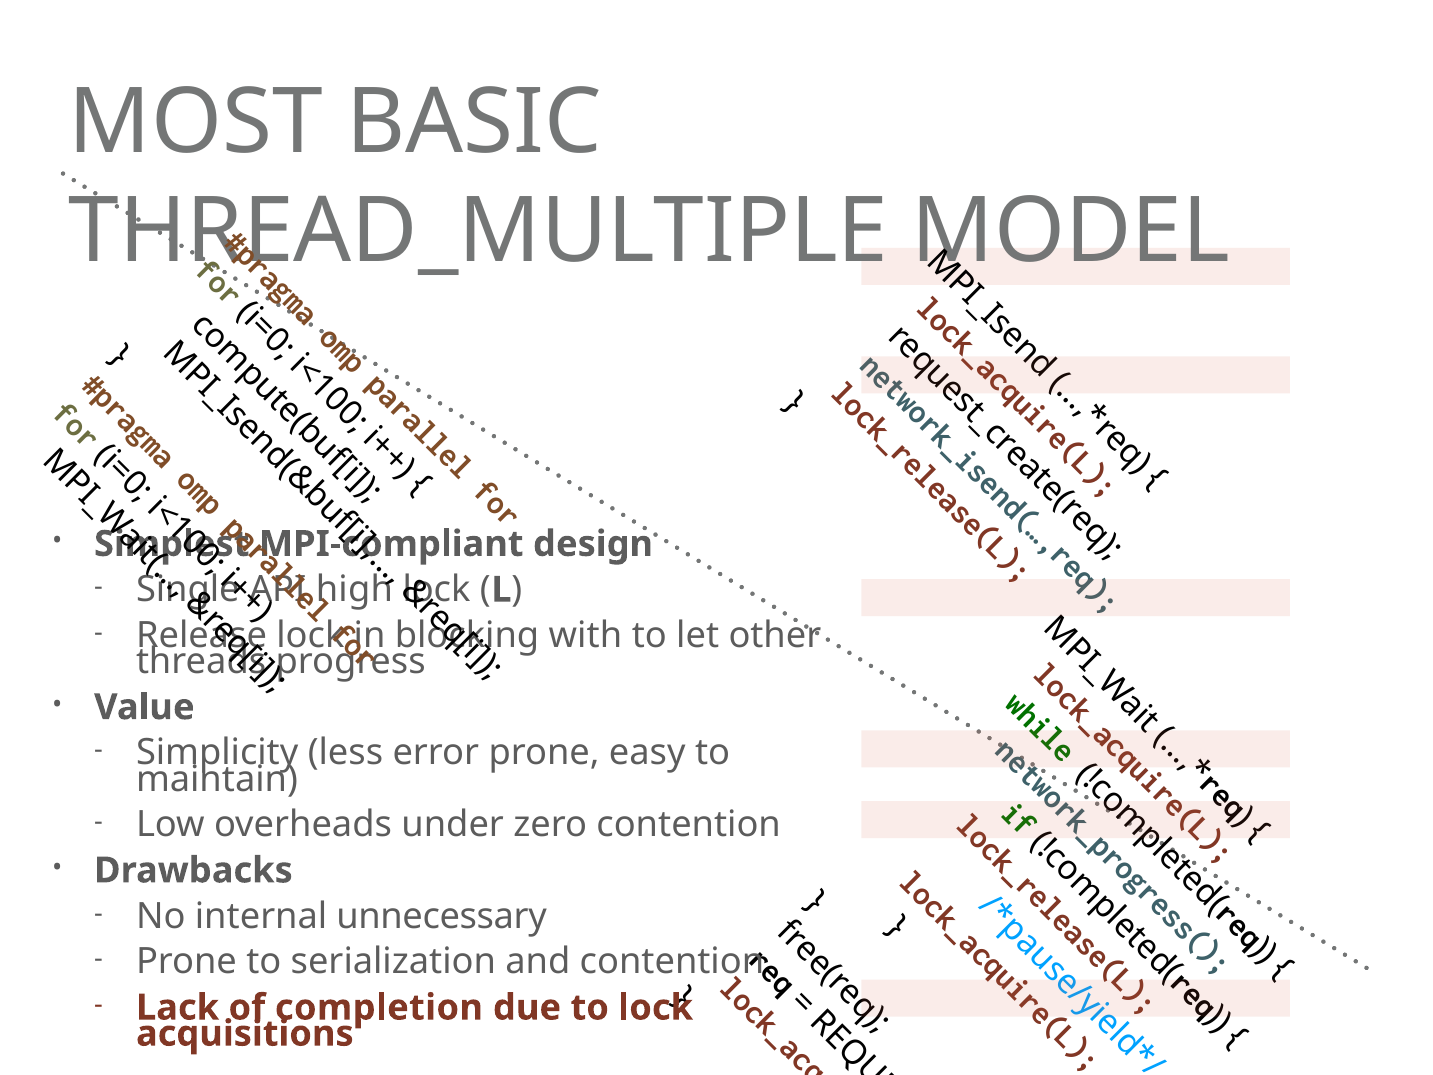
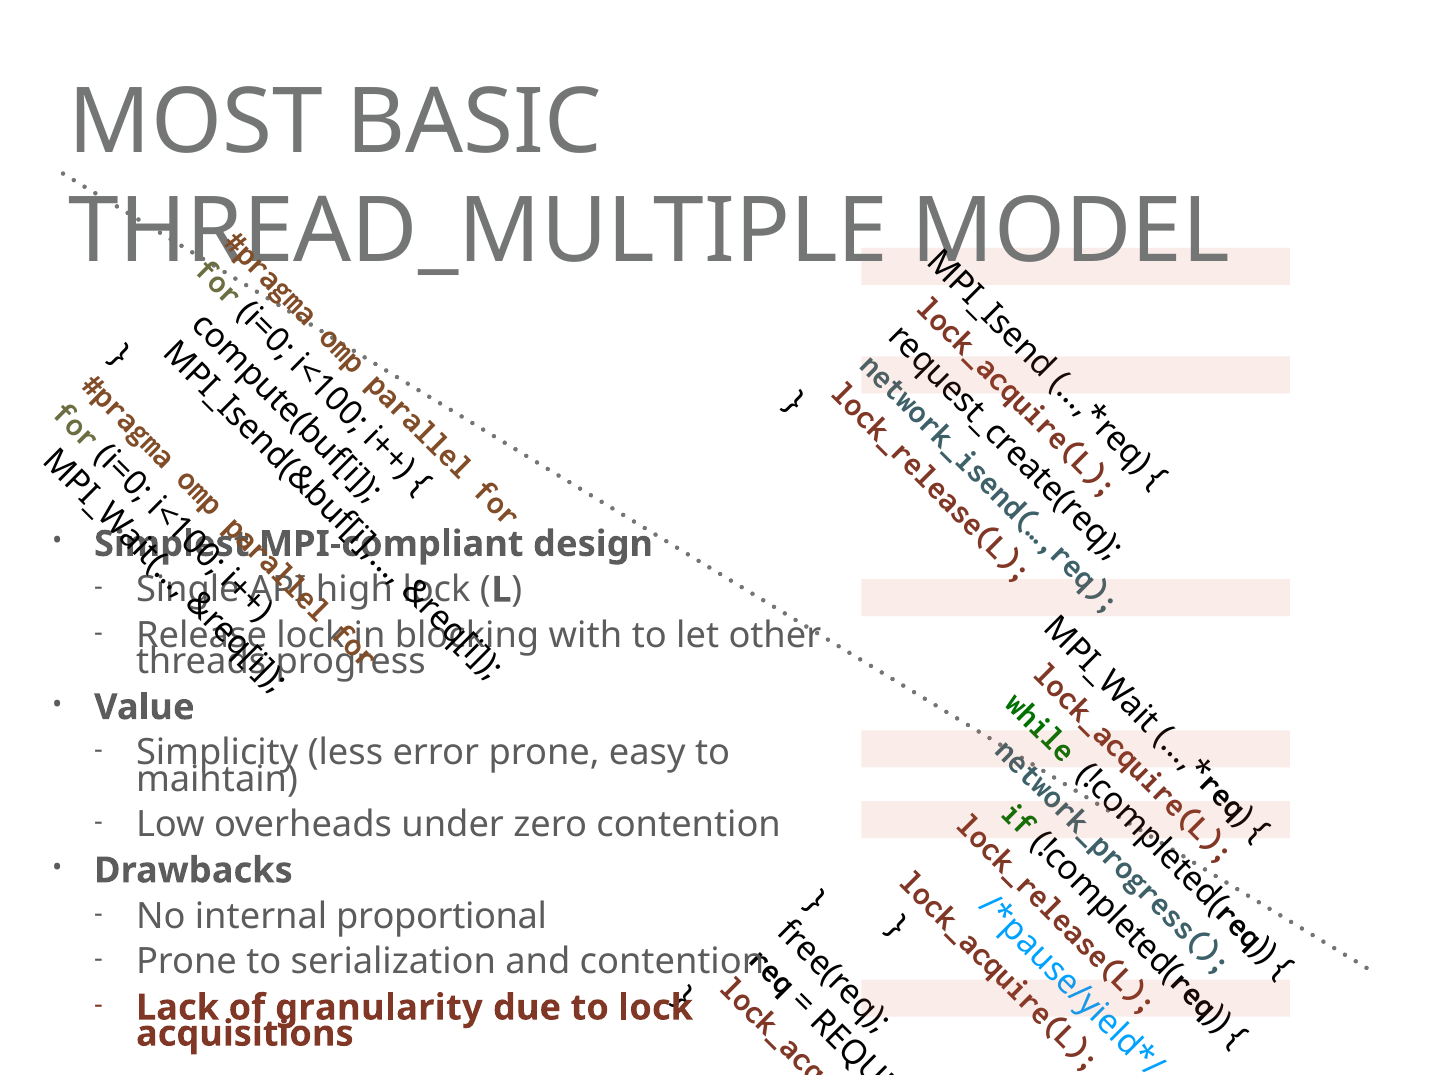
unnecessary: unnecessary -> proportional (442, 916)
completion: completion -> granularity (379, 1007)
